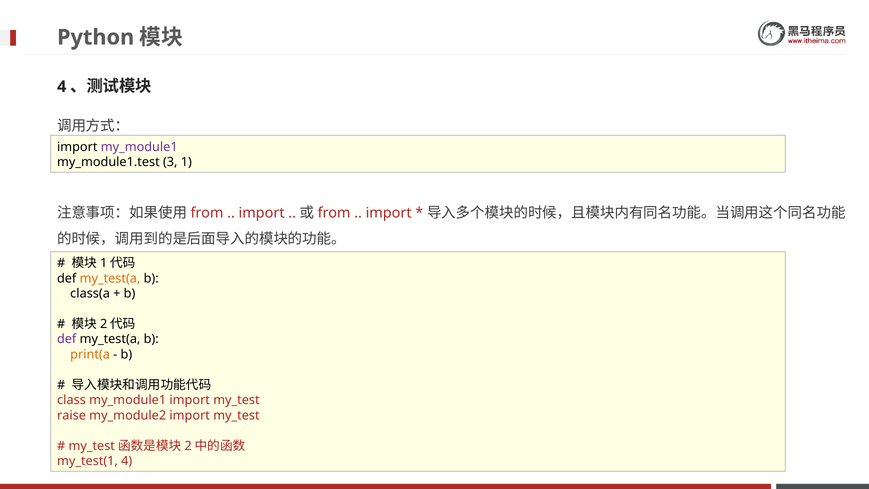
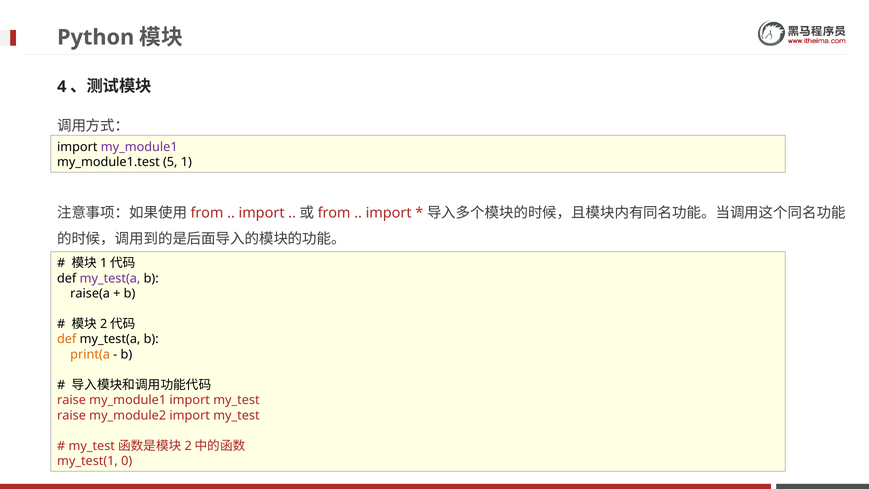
3: 3 -> 5 (170, 162)
my_test(a colour: orange -> purple (110, 278)
class(a: class(a -> raise(a (90, 293)
def colour: purple -> orange (67, 339)
class: class -> raise (72, 400)
my_test(1 4: 4 -> 0 (127, 461)
